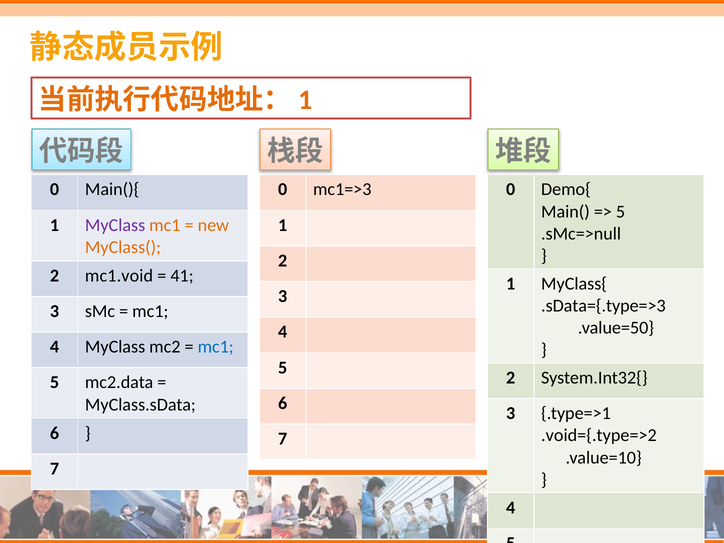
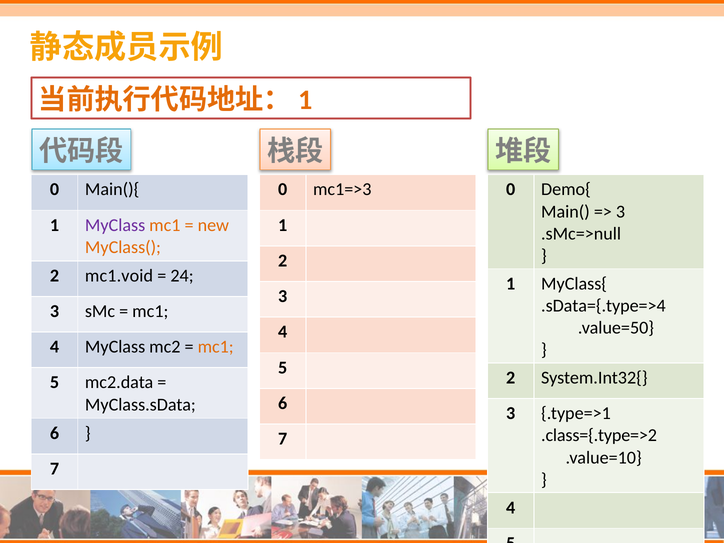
5: 5 -> 3 (621, 212)
41: 41 -> 24 (182, 276)
.sData={.type=>3: .sData={.type=>3 -> .sData={.type=>4 (603, 306)
mc1 colour: blue -> orange (216, 347)
.void={.type=>2: .void={.type=>2 -> .class={.type=>2 (599, 435)
